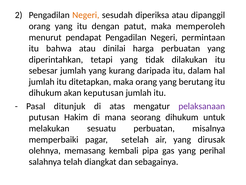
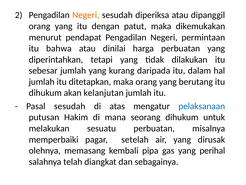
memperoleh: memperoleh -> dikemukakan (200, 26)
keputusan: keputusan -> kelanjutan (104, 93)
Pasal ditunjuk: ditunjuk -> sesudah (70, 106)
pelaksanaan colour: purple -> blue (202, 106)
